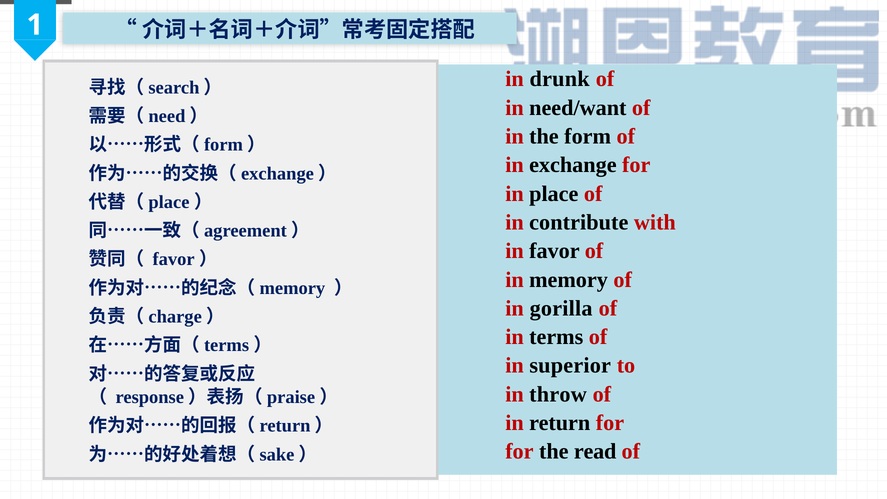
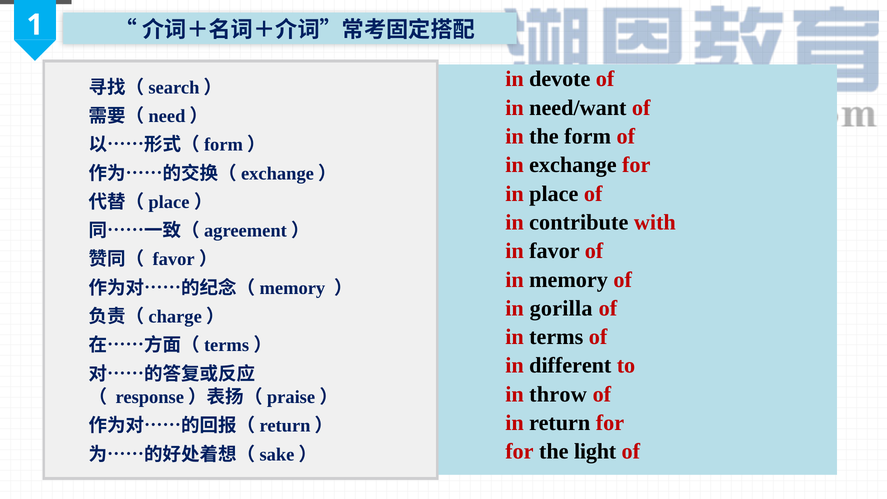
drunk: drunk -> devote (560, 79)
superior: superior -> different (570, 366)
read: read -> light (595, 451)
